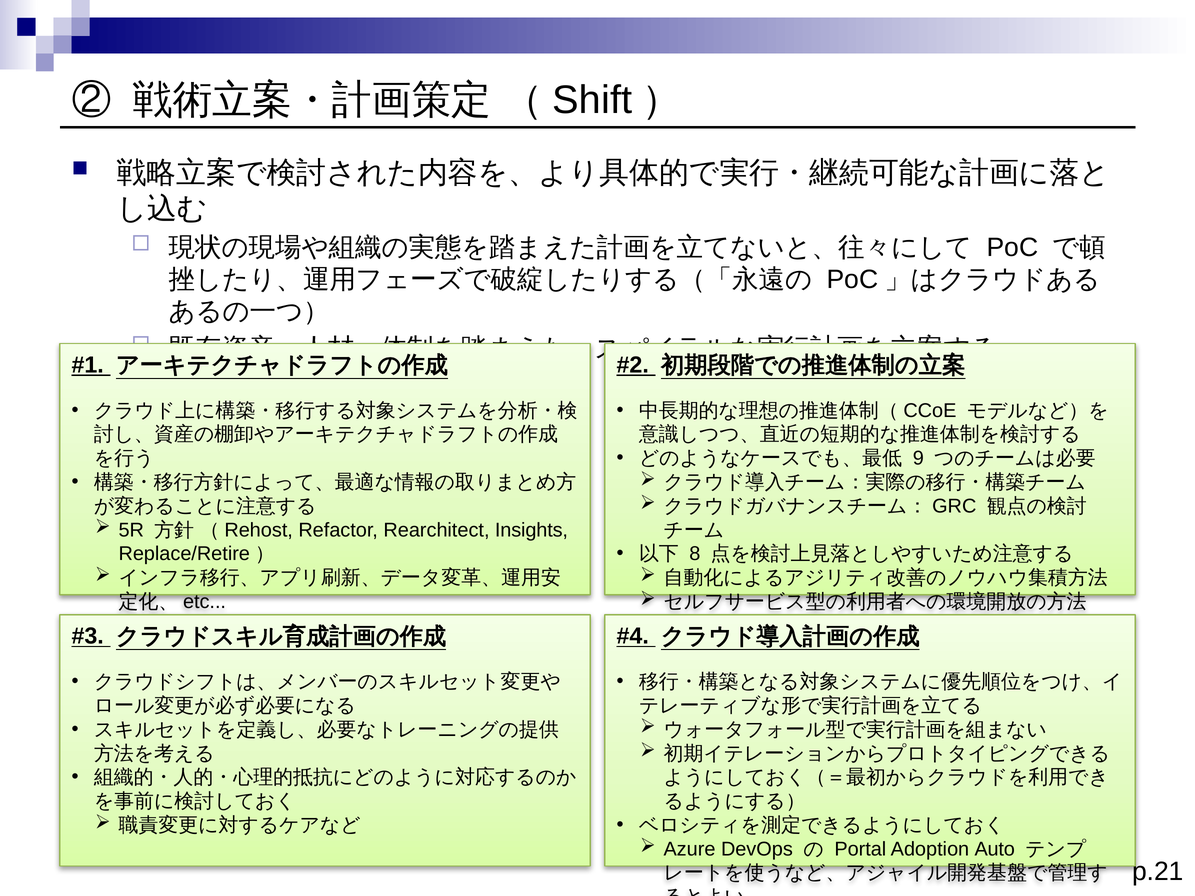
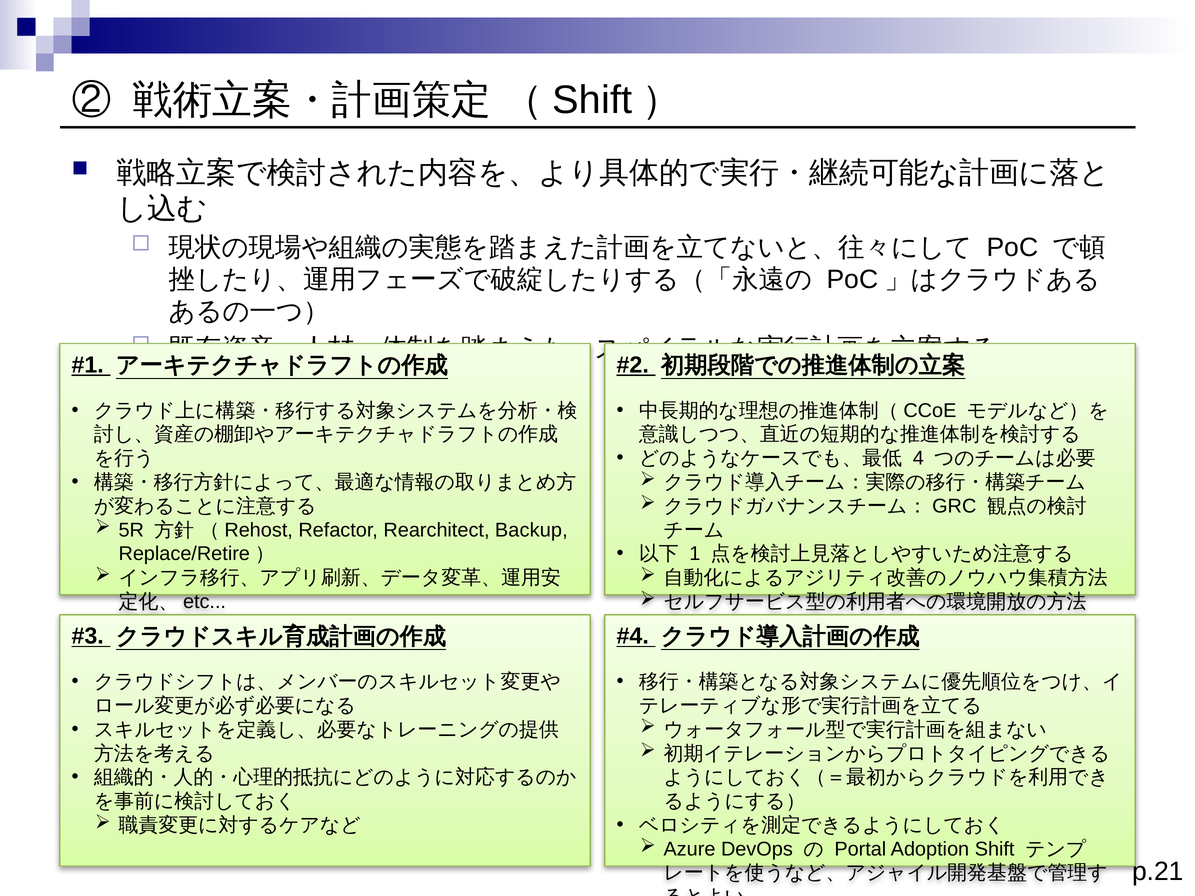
9: 9 -> 4 (918, 458)
Insights: Insights -> Backup (531, 530)
8: 8 -> 1 (695, 554)
Adoption Auto: Auto -> Shift (995, 849)
